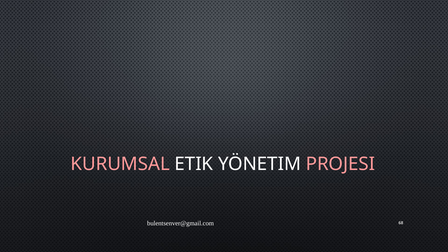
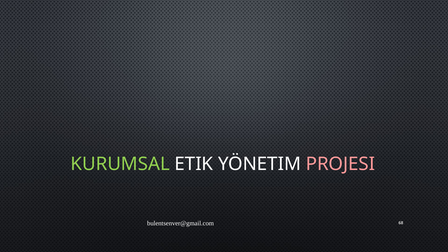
KURUMSAL colour: pink -> light green (120, 164)
